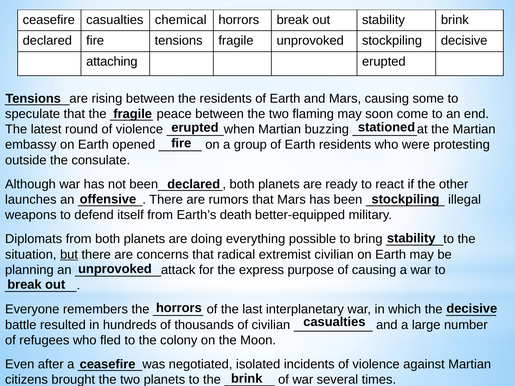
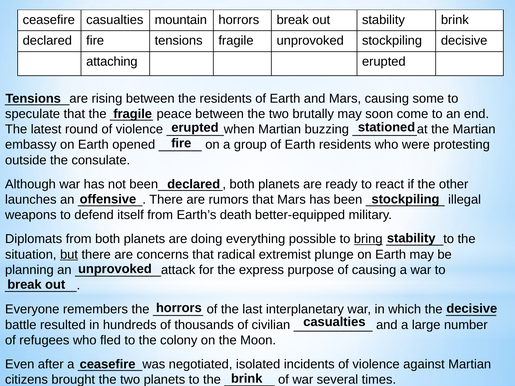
chemical: chemical -> mountain (181, 20)
flaming: flaming -> brutally (313, 114)
bring underline: none -> present (368, 239)
extremist civilian: civilian -> plunge (334, 255)
